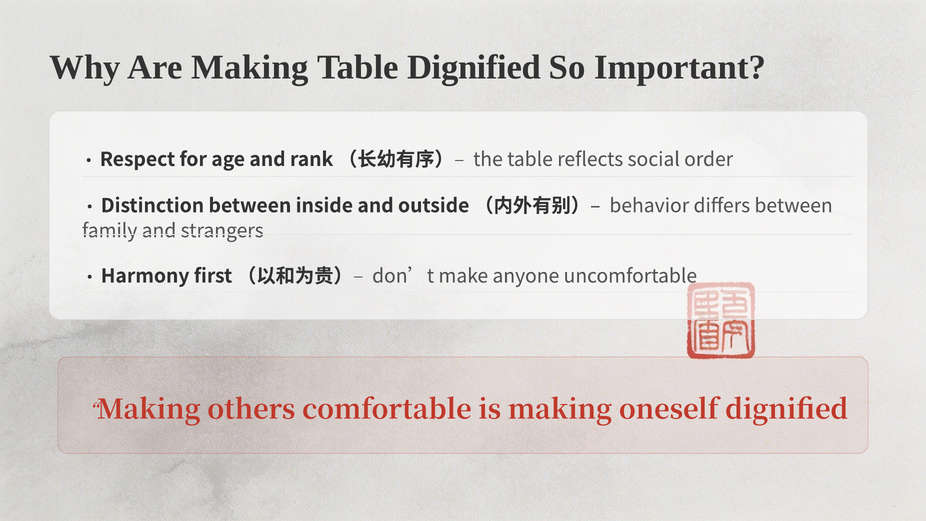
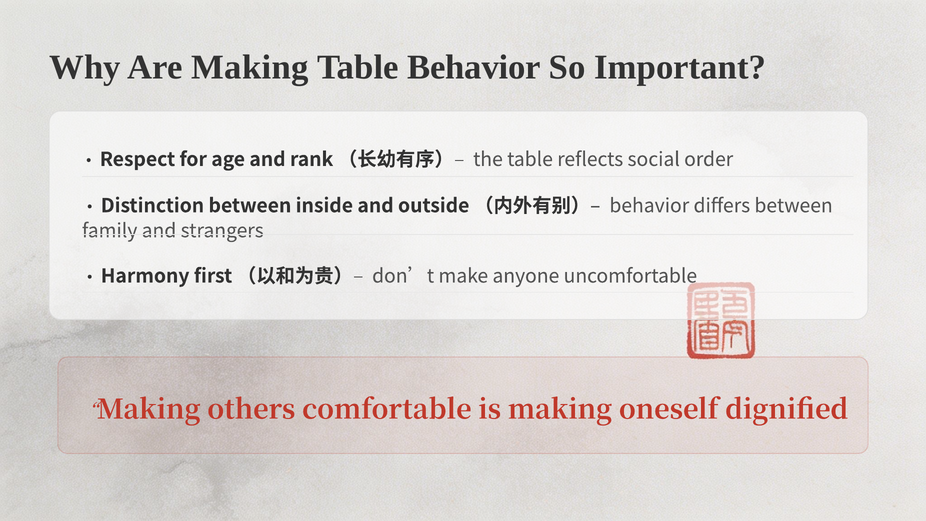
Table Dignified: Dignified -> Behavior (474, 67)
